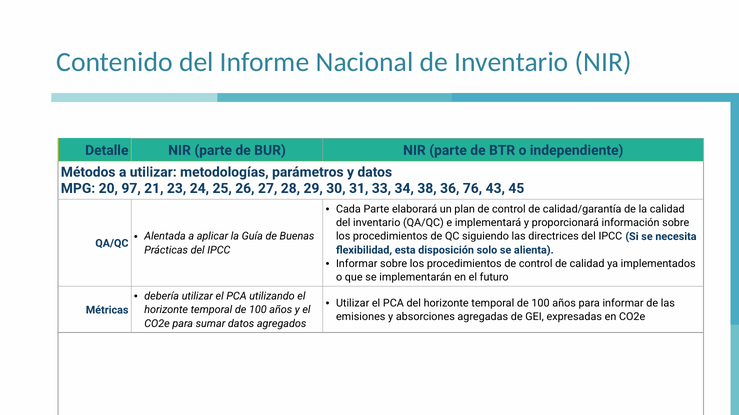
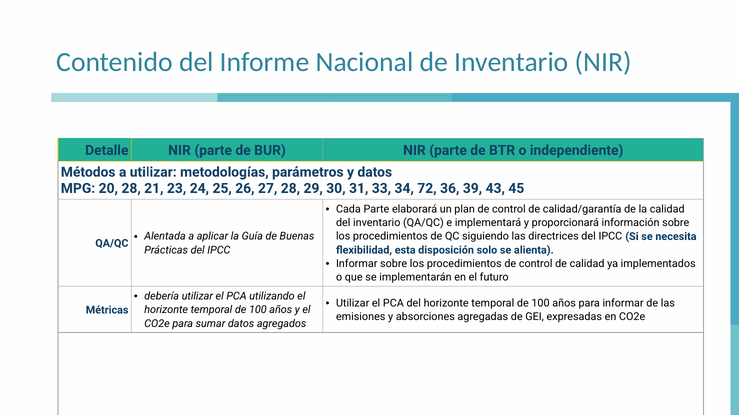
20 97: 97 -> 28 (131, 189)
38: 38 -> 72 (427, 189)
76: 76 -> 39 (472, 189)
